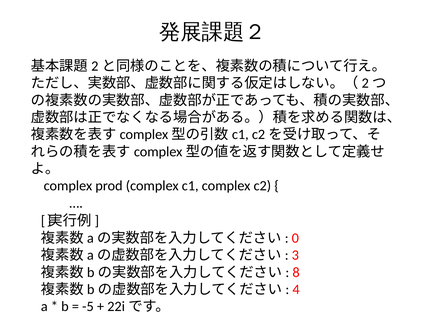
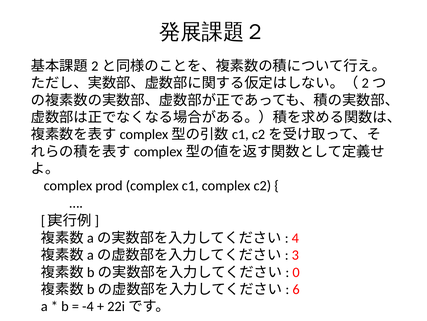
0: 0 -> 4 (295, 238)
8: 8 -> 0 (296, 272)
4: 4 -> 6 (296, 289)
-5: -5 -> -4 (88, 306)
